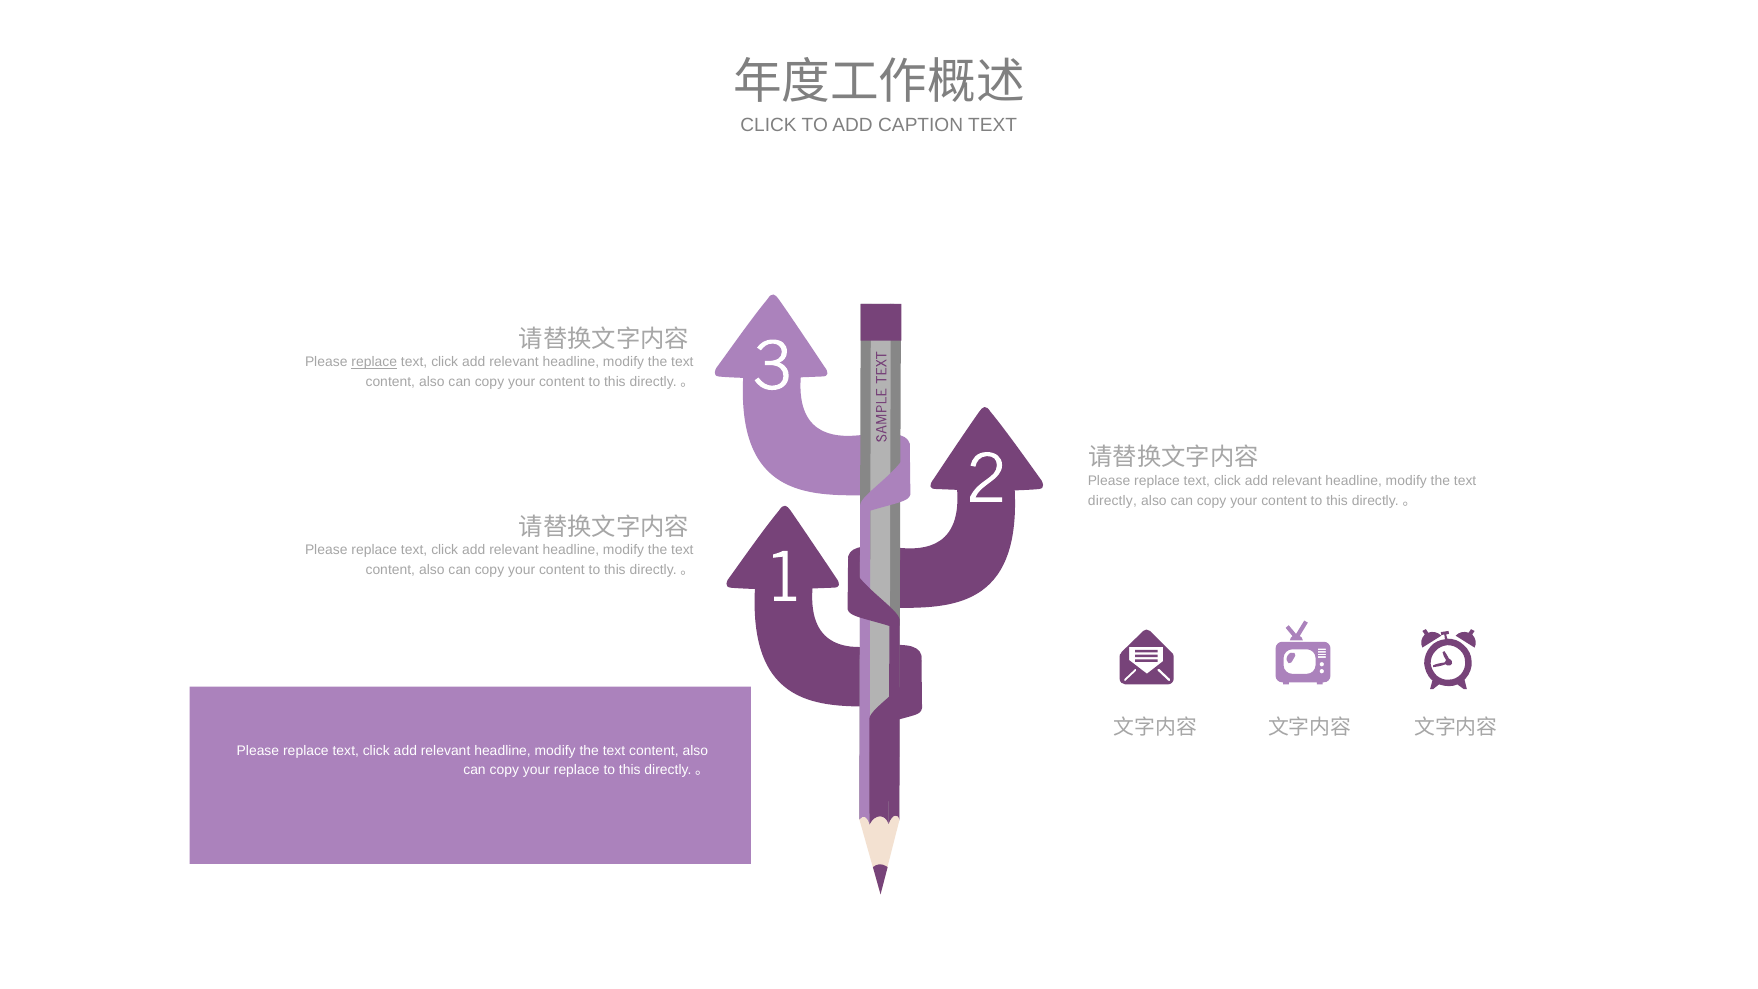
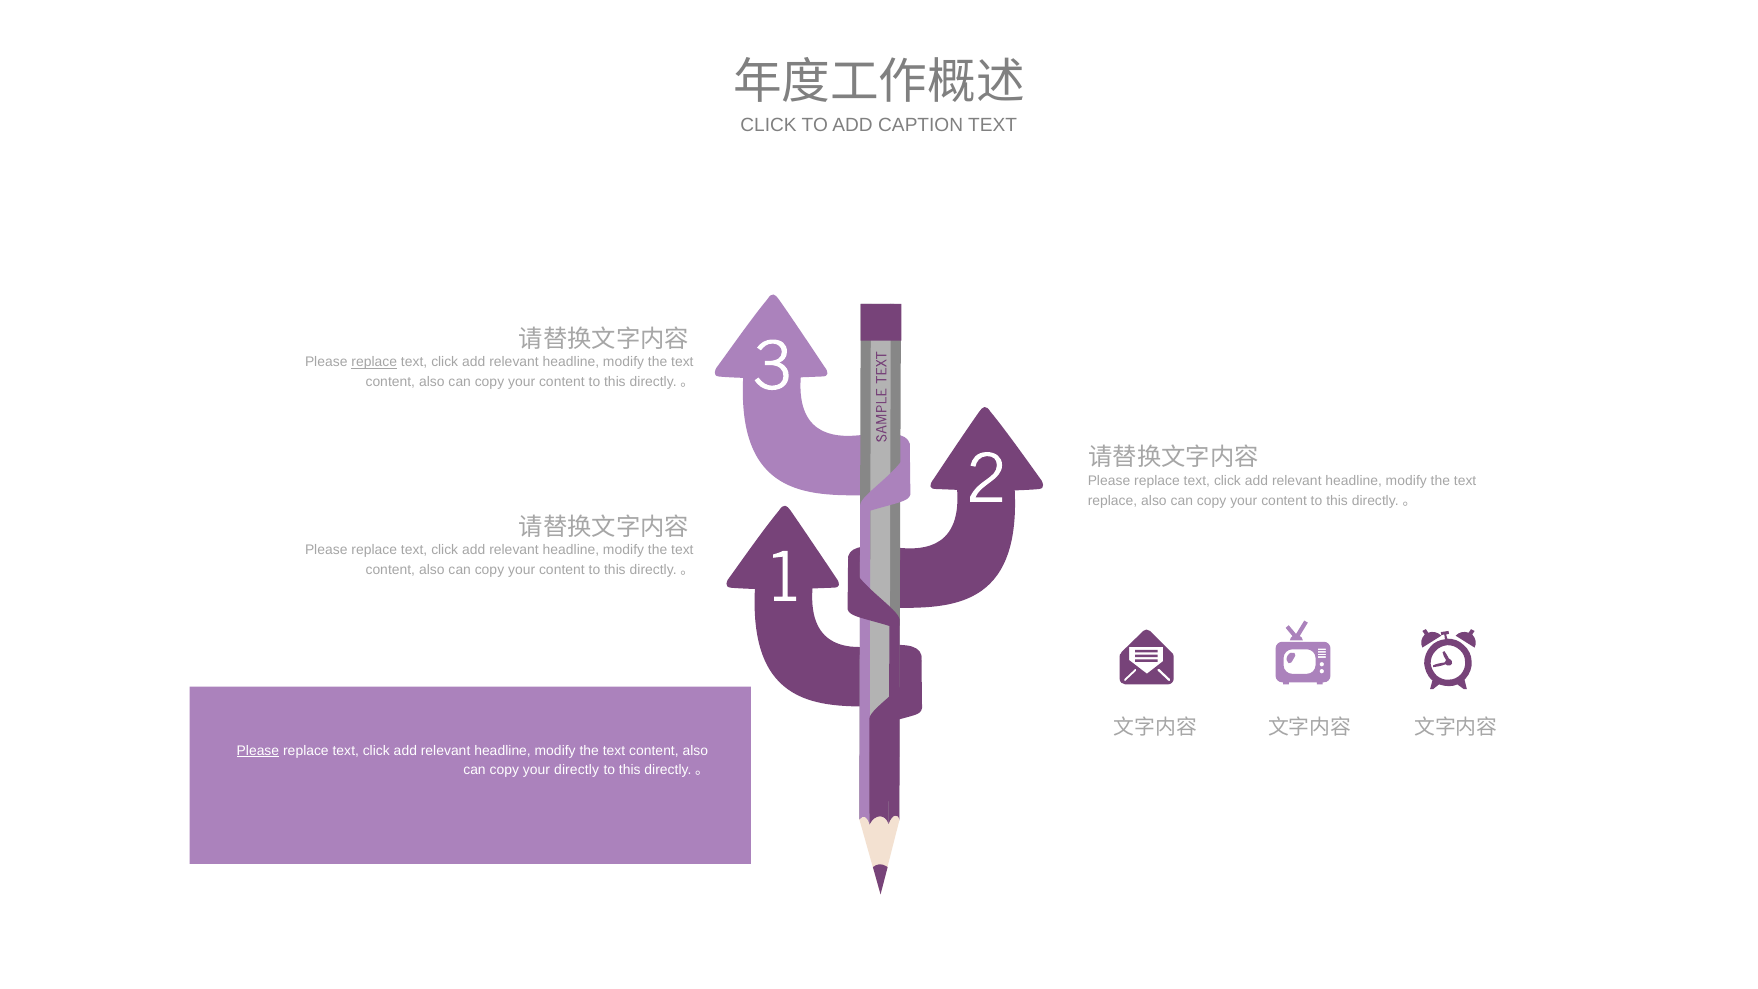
directly: directly -> replace (1112, 501)
Please underline: none -> present (258, 750)
your replace: replace -> directly (577, 770)
